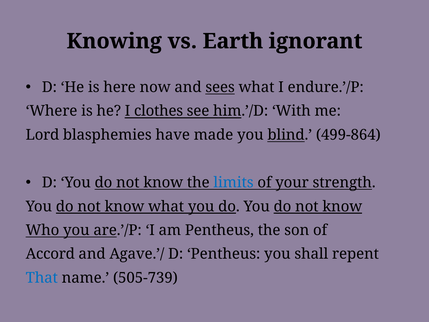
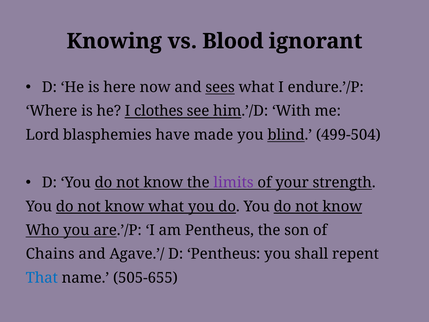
Earth: Earth -> Blood (233, 41)
499-864: 499-864 -> 499-504 (348, 135)
limits colour: blue -> purple (234, 183)
Accord: Accord -> Chains (50, 254)
505-739: 505-739 -> 505-655 (145, 278)
